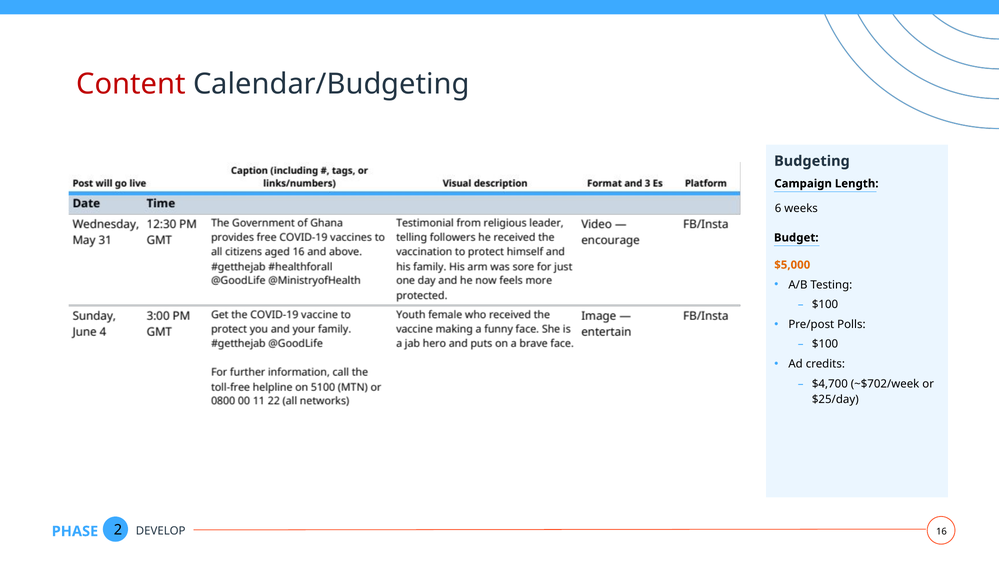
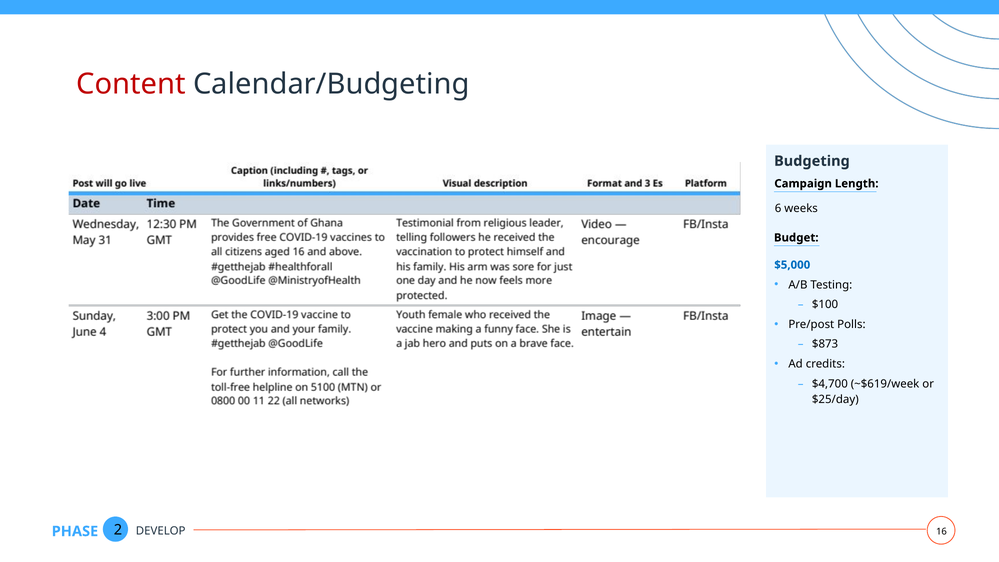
$5,000 colour: orange -> blue (792, 265)
$100: $100 -> $873 (825, 344)
~$702/week: ~$702/week -> ~$619/week (885, 384)
